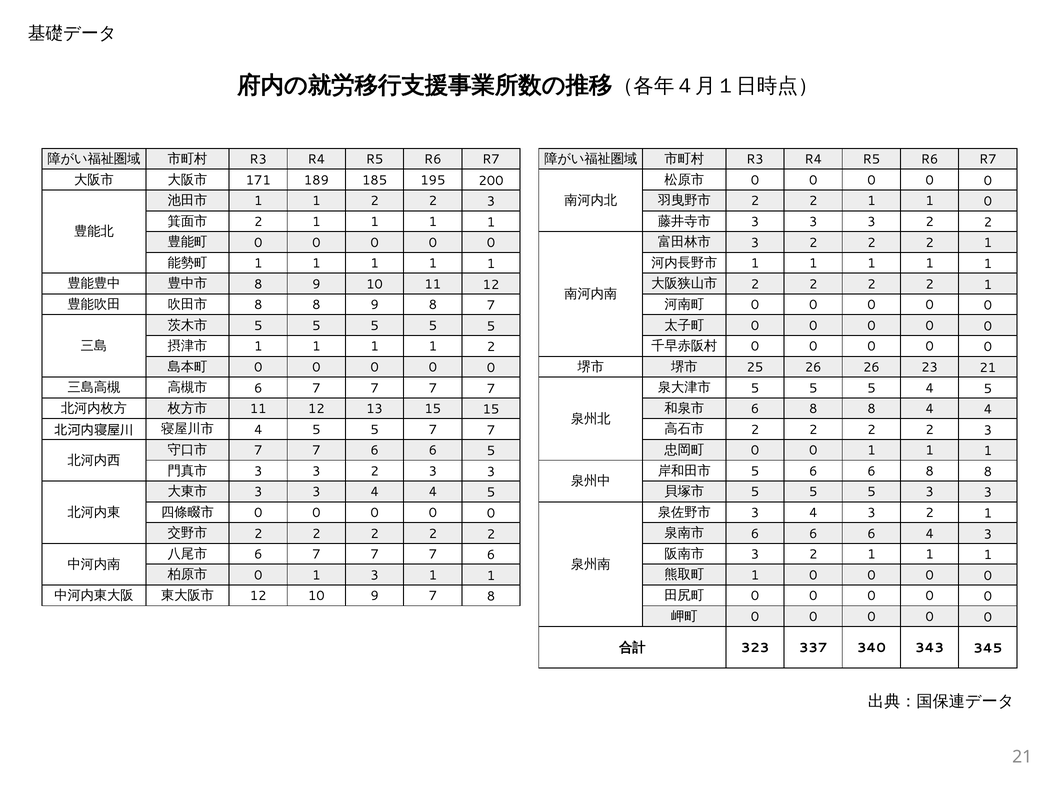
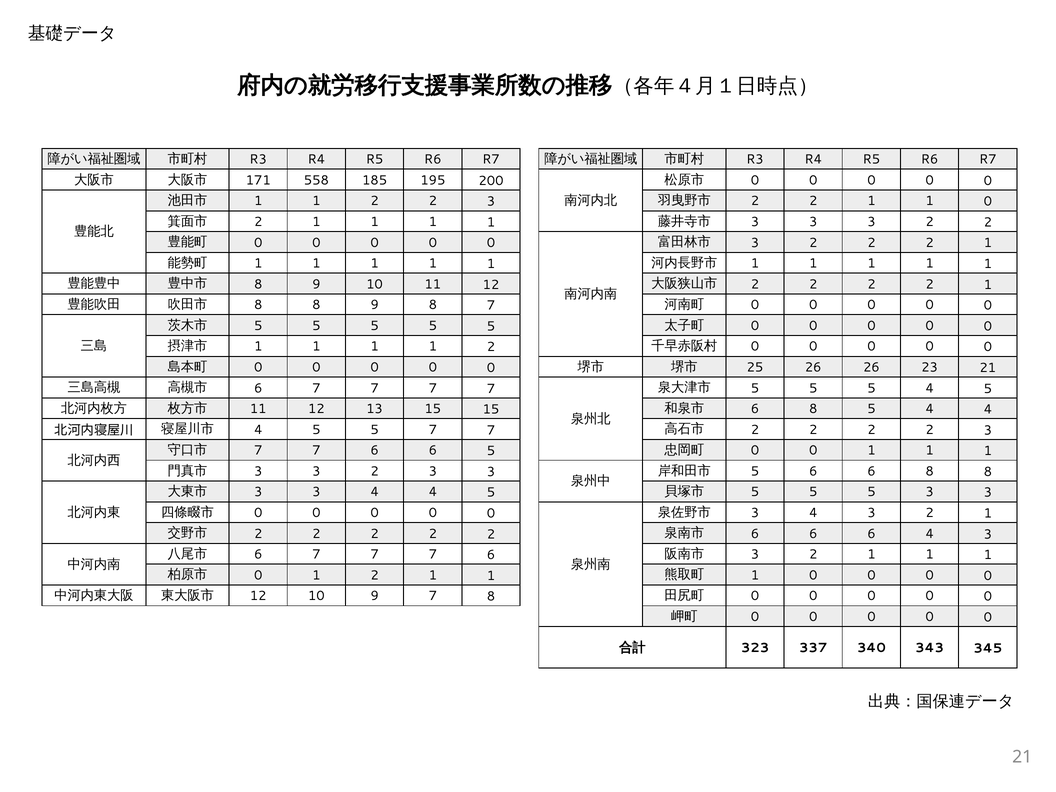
189: 189 -> 558 (316, 180)
8: 8 -> 5 (871, 409)
0 1 3: 3 -> 2 (375, 575)
